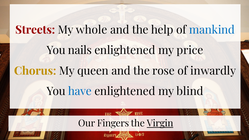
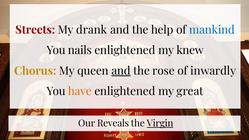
whole: whole -> drank (92, 30)
price: price -> knew (190, 50)
and underline: none -> present (121, 71)
have colour: blue -> orange (80, 91)
blind: blind -> great (190, 91)
Fingers: Fingers -> Reveals (113, 123)
